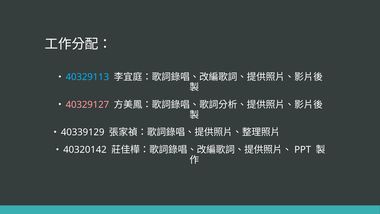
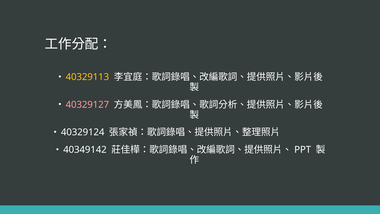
40329113 colour: light blue -> yellow (87, 77)
40339129: 40339129 -> 40329124 (83, 132)
40320142: 40320142 -> 40349142 (85, 150)
